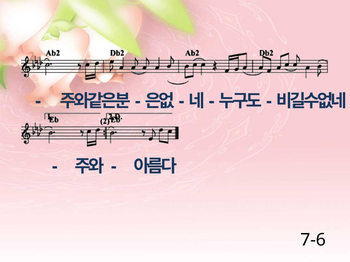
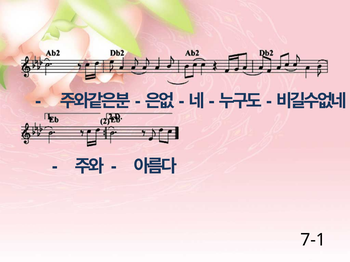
7-6: 7-6 -> 7-1 (313, 240)
